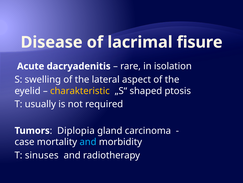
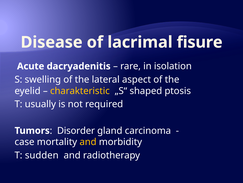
Diplopia: Diplopia -> Disorder (76, 130)
and colour: light blue -> yellow (88, 141)
sinuses: sinuses -> sudden (42, 155)
